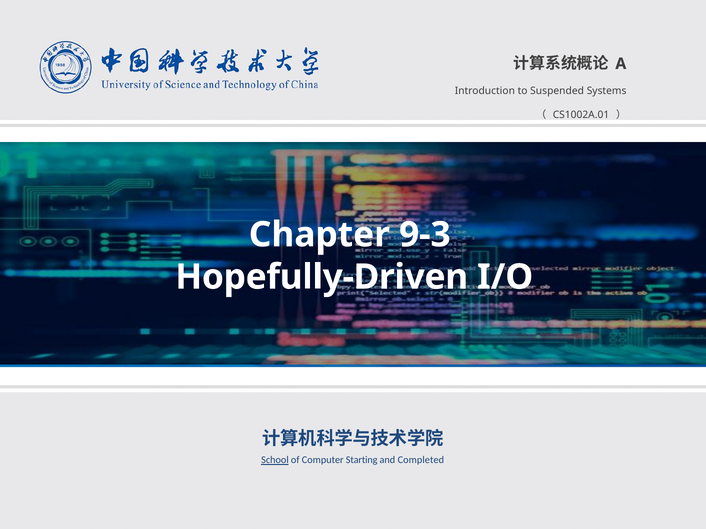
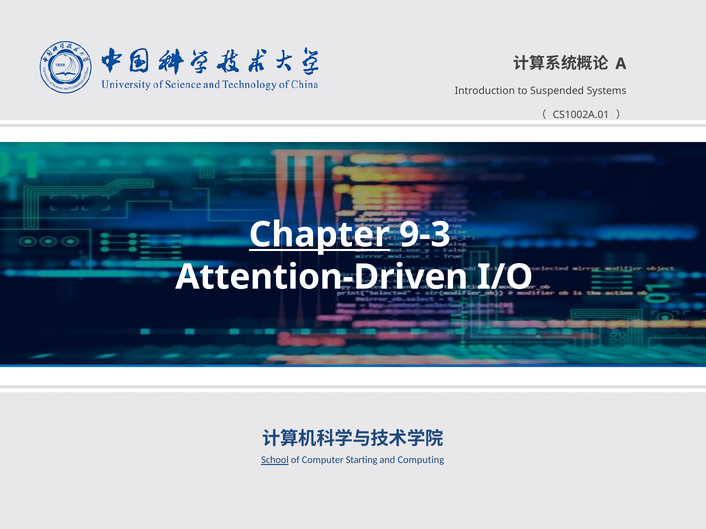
Chapter underline: none -> present (319, 235)
Hopefully-Driven: Hopefully-Driven -> Attention-Driven (322, 277)
Completed: Completed -> Computing (421, 461)
